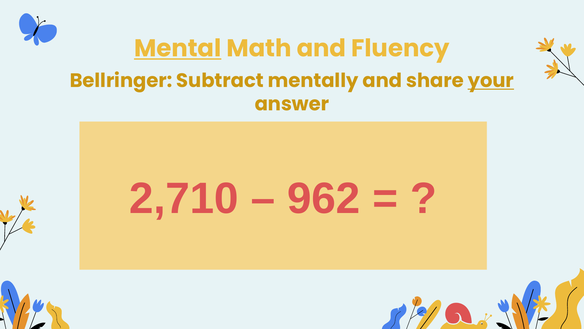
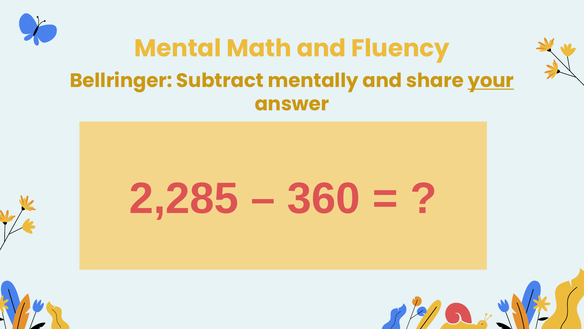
Mental underline: present -> none (178, 48)
2,710: 2,710 -> 2,285 (184, 198)
962: 962 -> 360 (324, 198)
